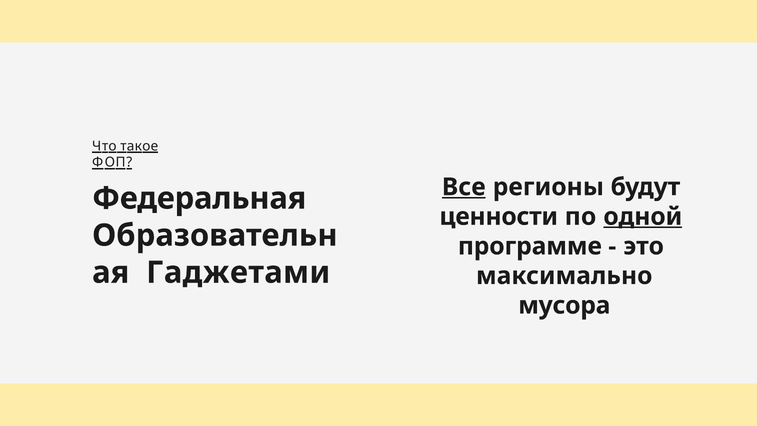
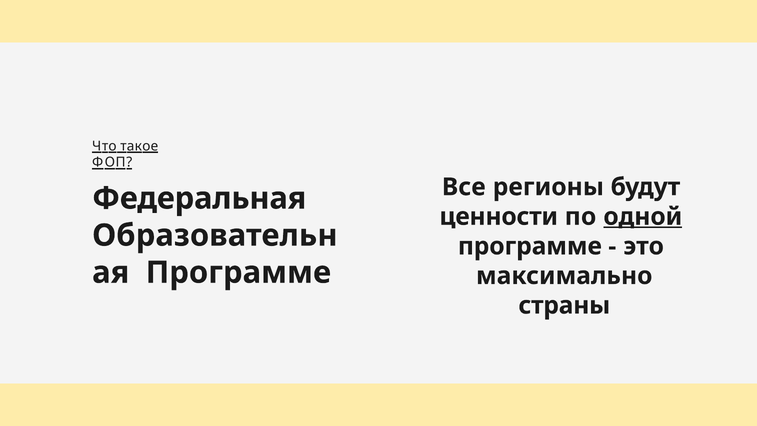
Все underline: present -> none (464, 187)
Гаджетами: Гаджетами -> Программе (238, 272)
мусора: мусора -> страны (564, 305)
